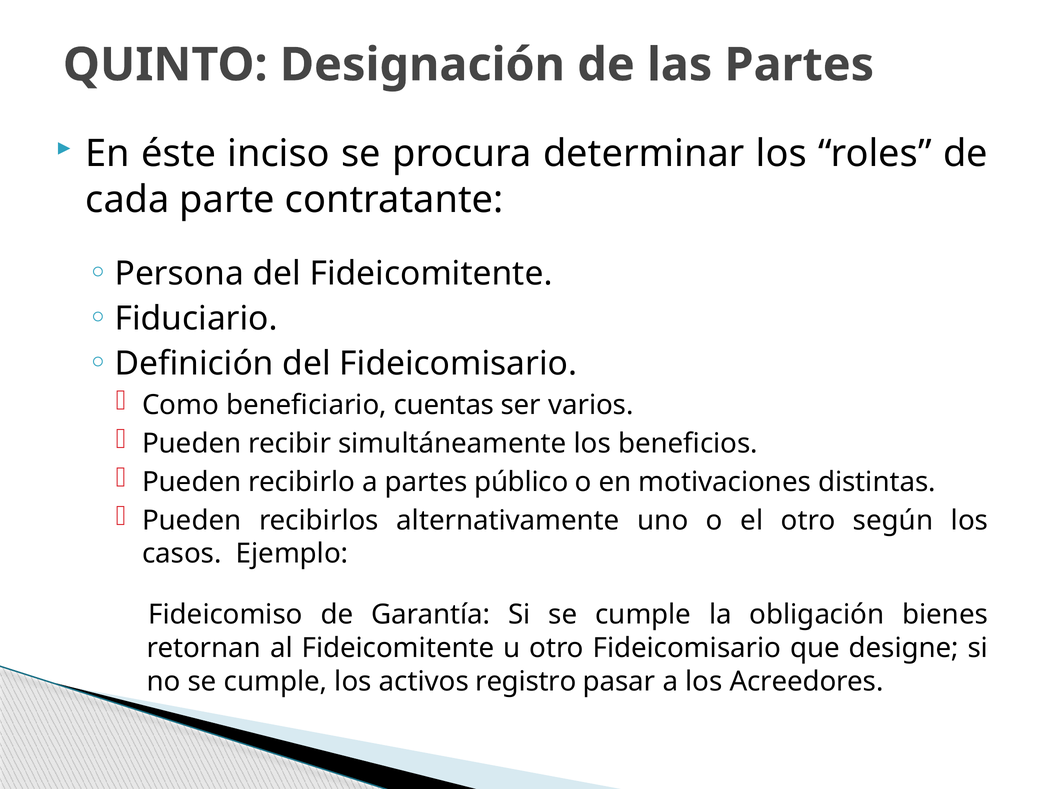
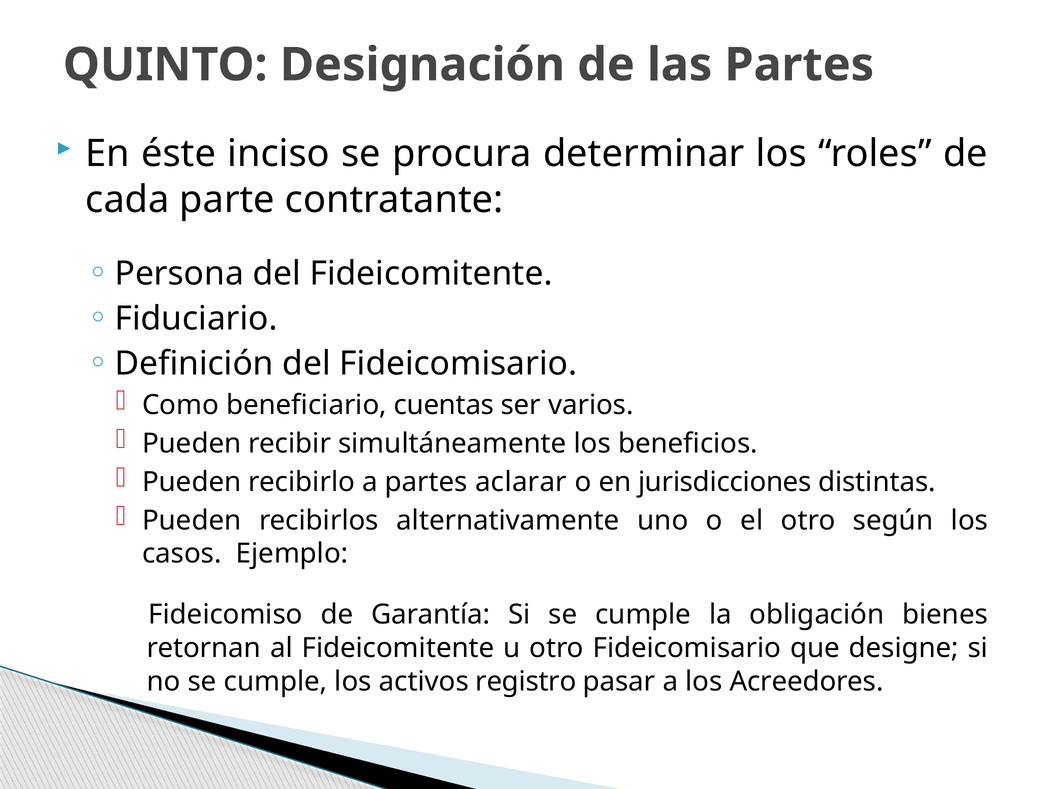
público: público -> aclarar (521, 482)
motivaciones: motivaciones -> jurisdicciones (725, 482)
